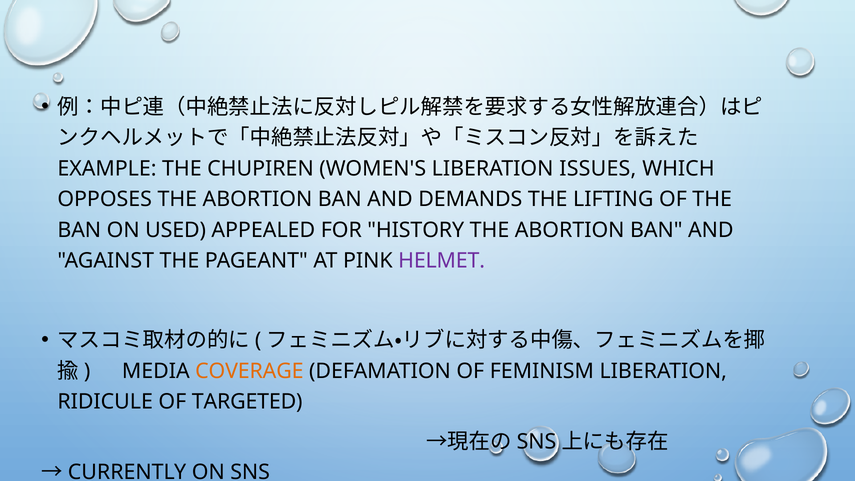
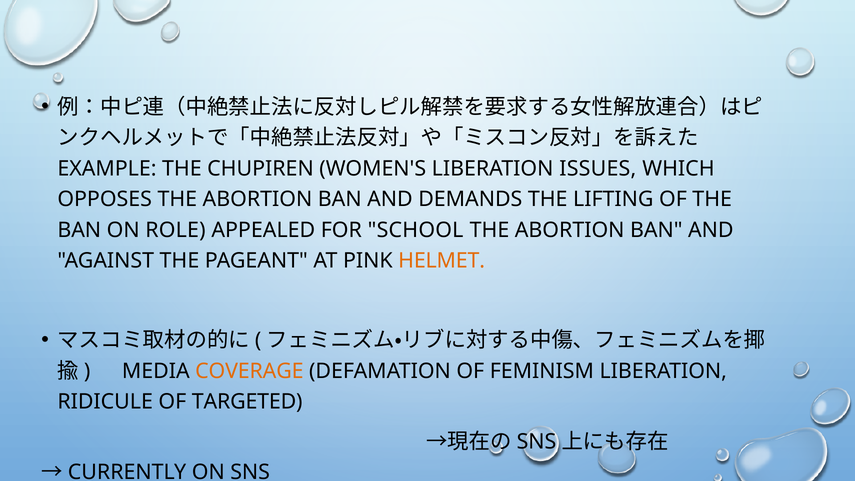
USED: USED -> ROLE (175, 230)
HISTORY: HISTORY -> SCHOOL (416, 230)
HELMET colour: purple -> orange (442, 261)
